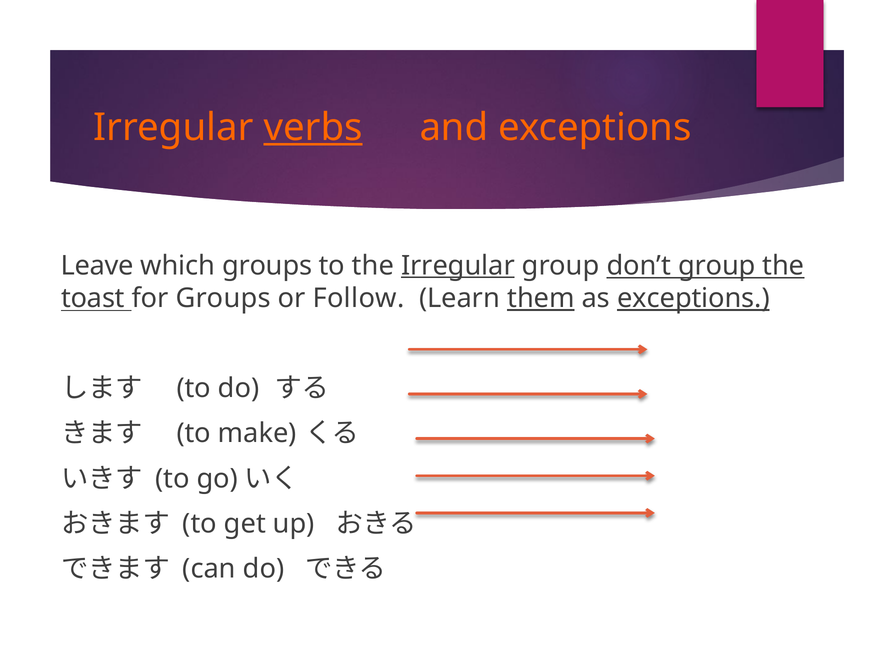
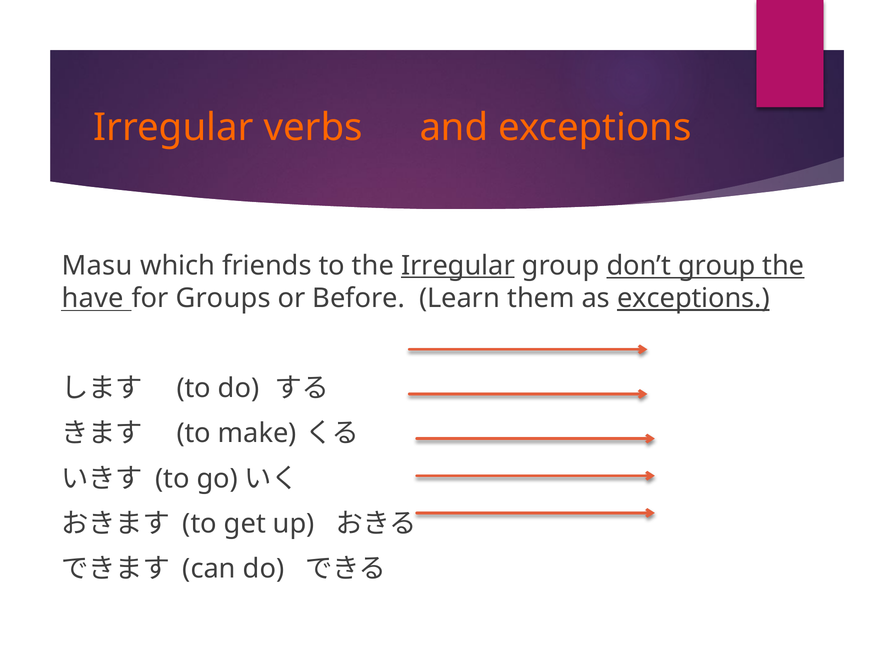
verbs underline: present -> none (313, 128)
Leave: Leave -> Masu (97, 266)
which groups: groups -> friends (267, 266)
toast: toast -> have (93, 299)
Follow: Follow -> Before (359, 299)
them underline: present -> none (541, 299)
